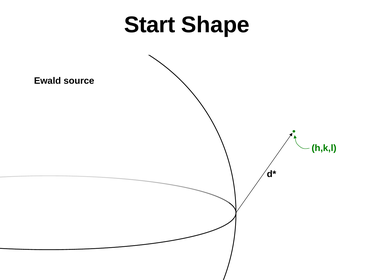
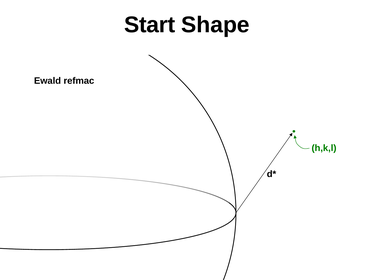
source: source -> refmac (79, 81)
